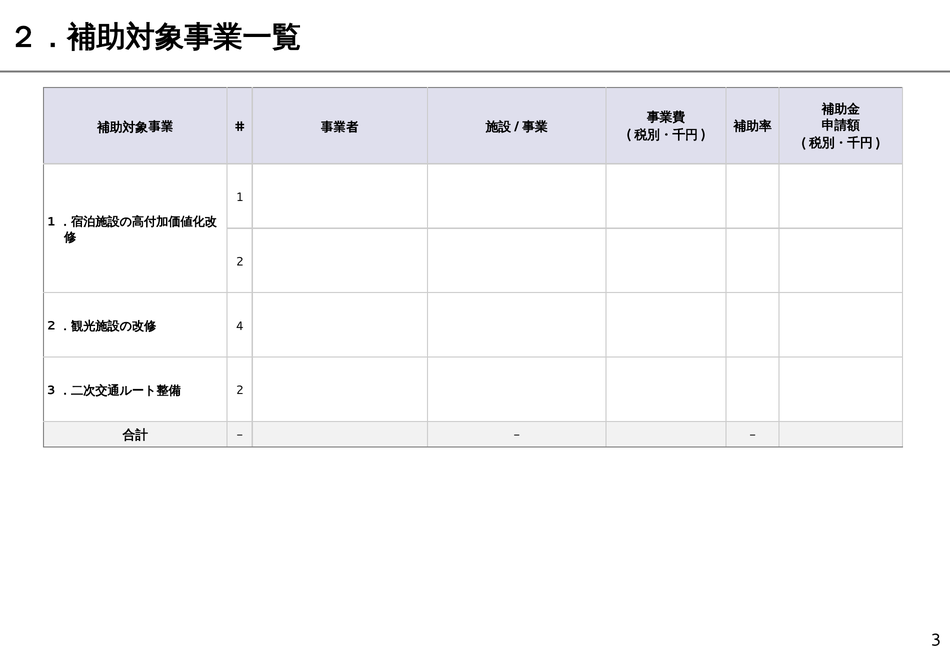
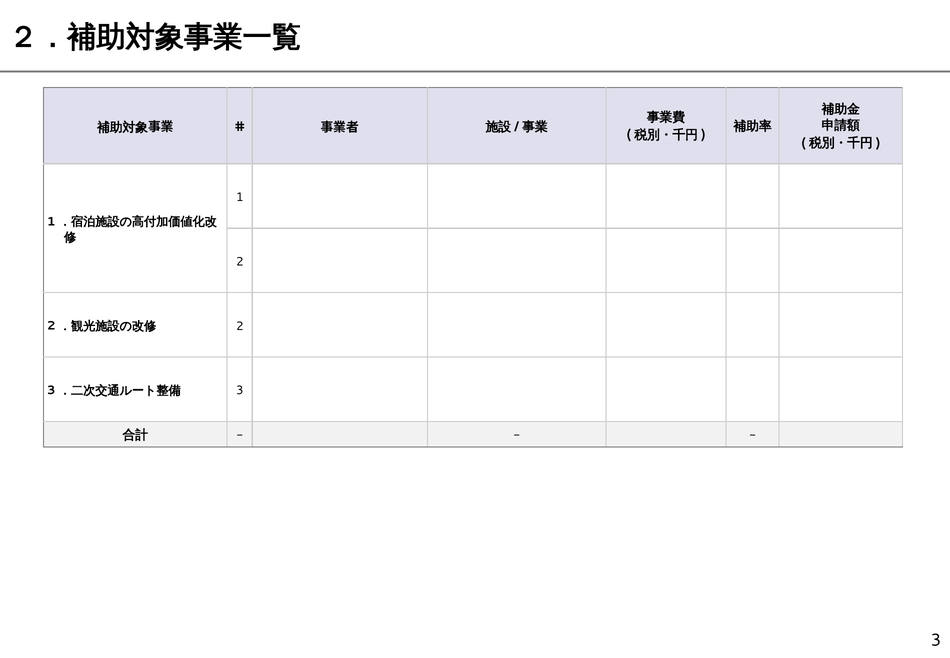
4: 4 -> 2 (240, 326)
2: 2 -> 3 (240, 390)
